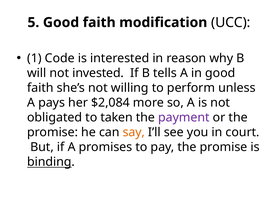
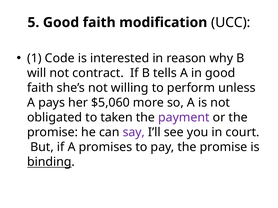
invested: invested -> contract (98, 73)
$2,084: $2,084 -> $5,060 (110, 103)
say colour: orange -> purple (134, 132)
